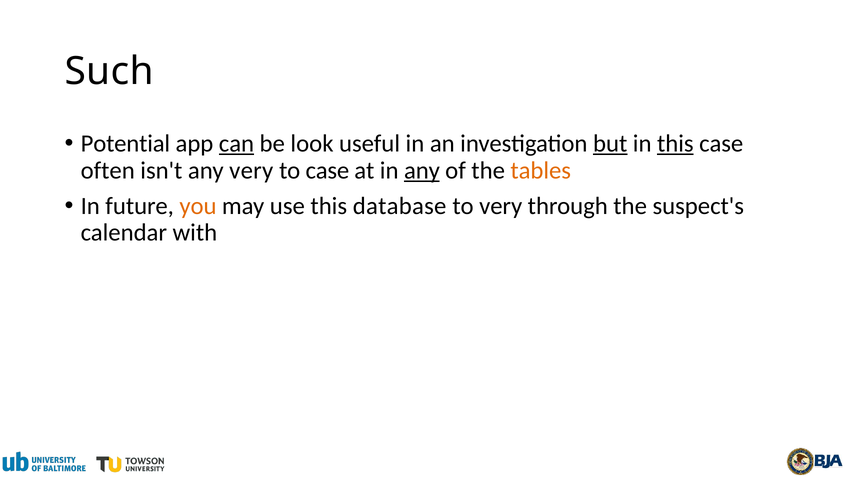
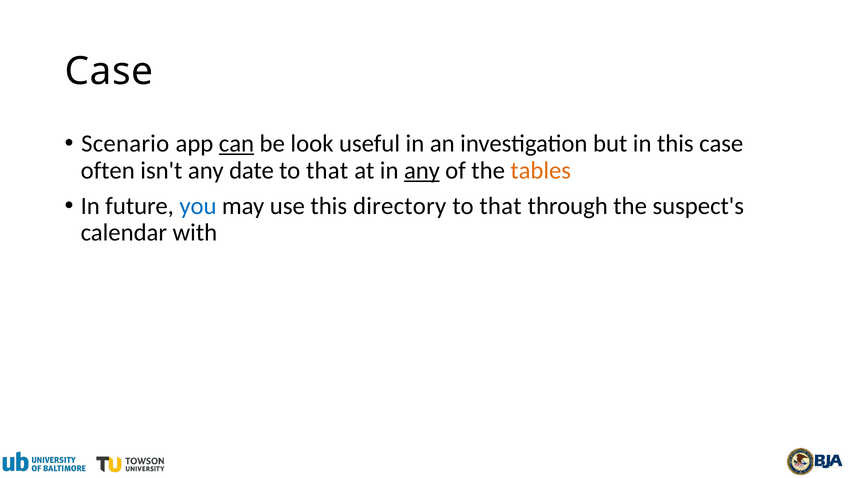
Such: Such -> Case (109, 71)
Potential: Potential -> Scenario (125, 143)
but underline: present -> none (610, 143)
this underline: present -> none (675, 143)
any very: very -> date (251, 170)
case: case -> that (327, 170)
you colour: orange -> blue (198, 206)
database: database -> directory (400, 206)
very: very -> that (501, 206)
